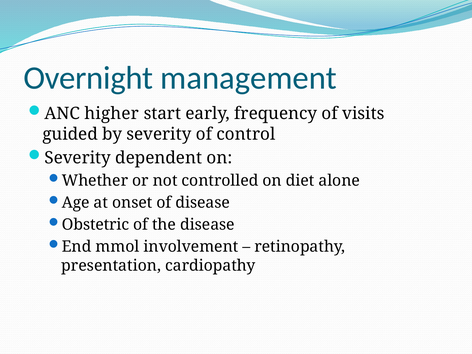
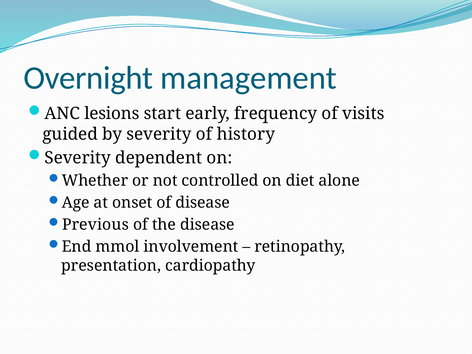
higher: higher -> lesions (112, 114)
control: control -> history (246, 134)
Obstetric: Obstetric -> Previous (95, 225)
